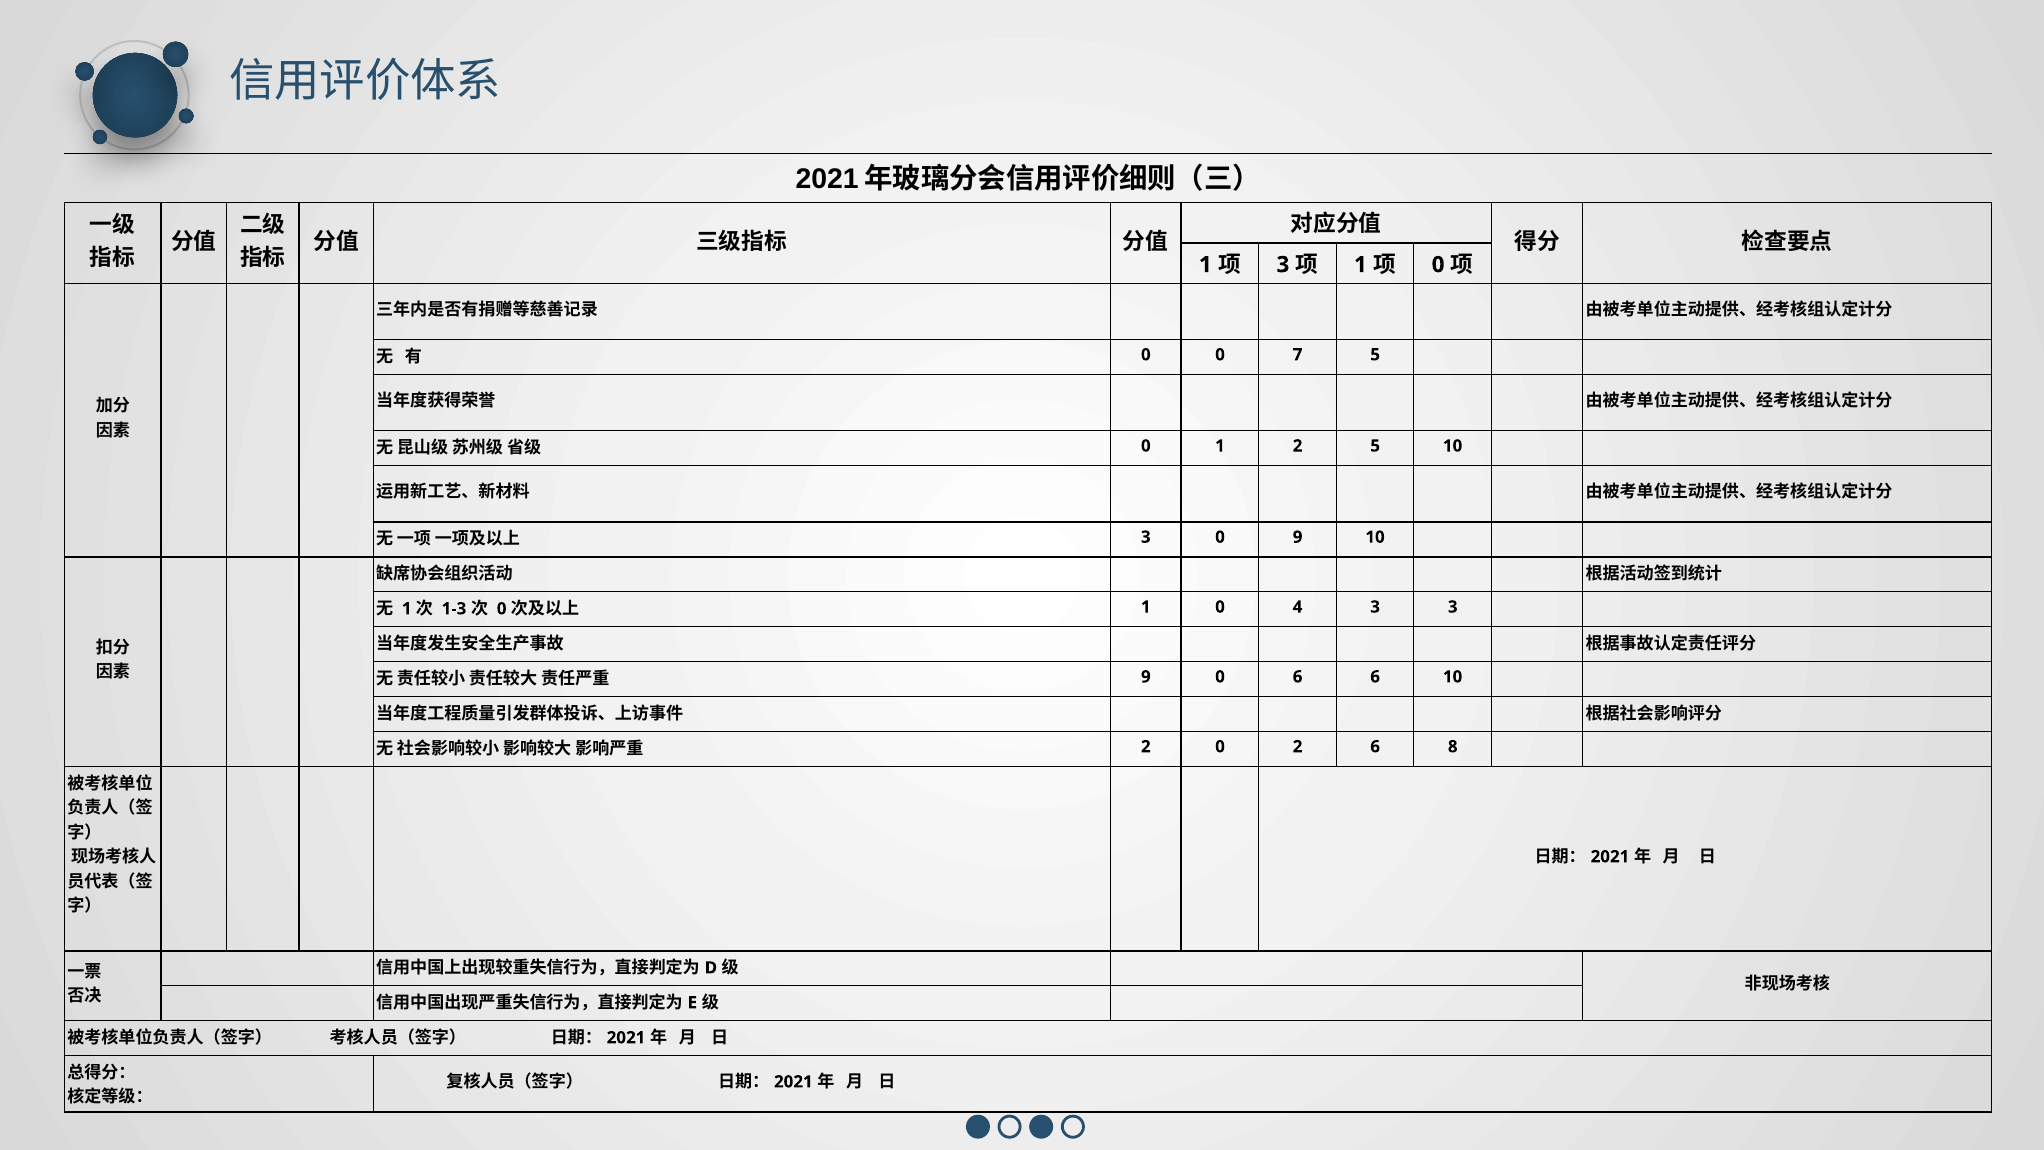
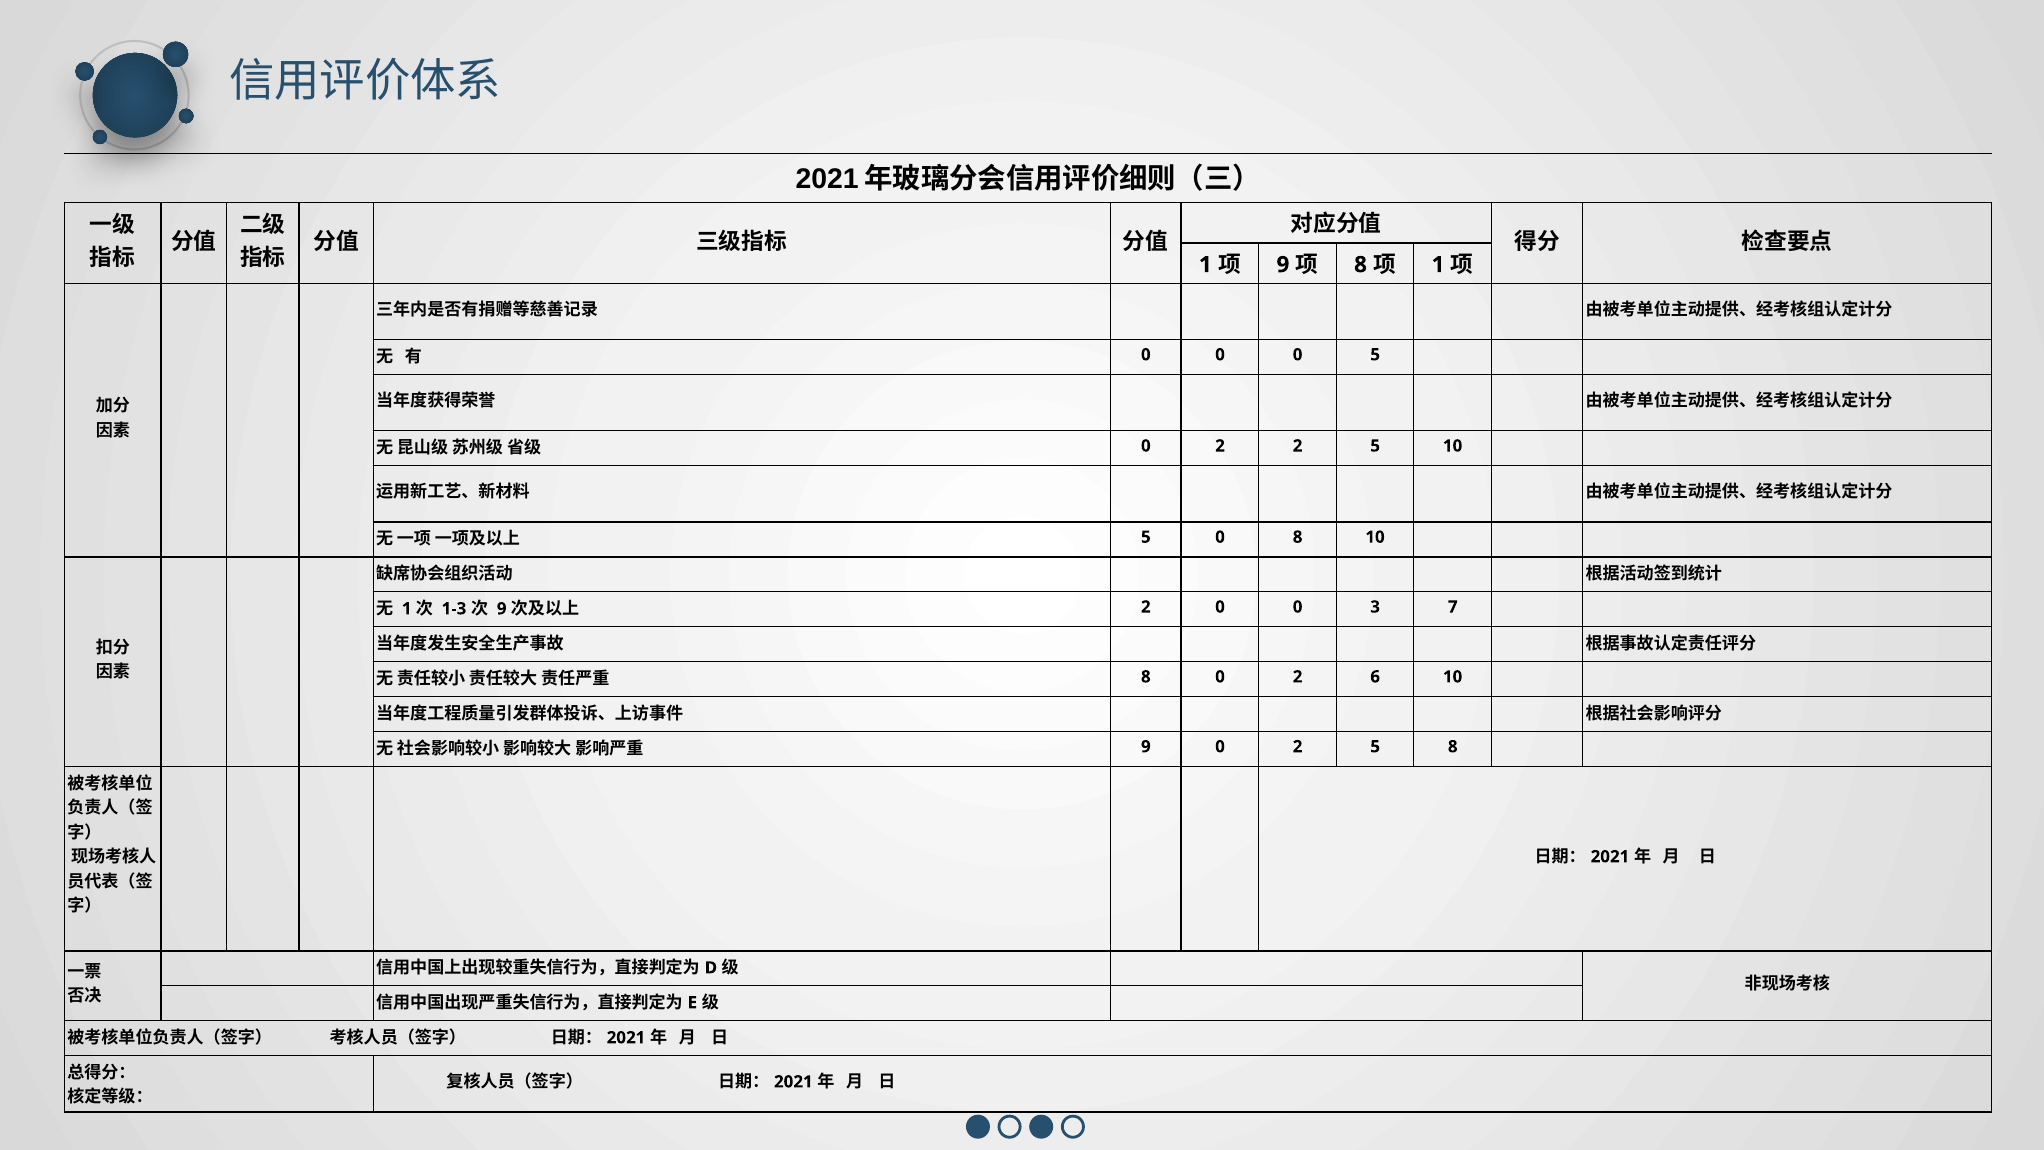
3: 3 -> 9 (1283, 265)
1: 1 -> 8 (1361, 265)
0: 0 -> 1 (1438, 265)
0 0 7: 7 -> 0 (1298, 355)
1: 1 -> 2 (1220, 446)
3: 3 -> 5 (1146, 537)
0 9: 9 -> 8 (1298, 537)
0: 0 -> 9 (502, 609)
1: 1 -> 2 (1146, 607)
4: 4 -> 0 (1298, 607)
3 3: 3 -> 7 (1453, 607)
9: 9 -> 8 (1146, 677)
6: 6 -> 2 (1298, 677)
2: 2 -> 9 (1146, 747)
0 2 6: 6 -> 5 (1375, 747)
